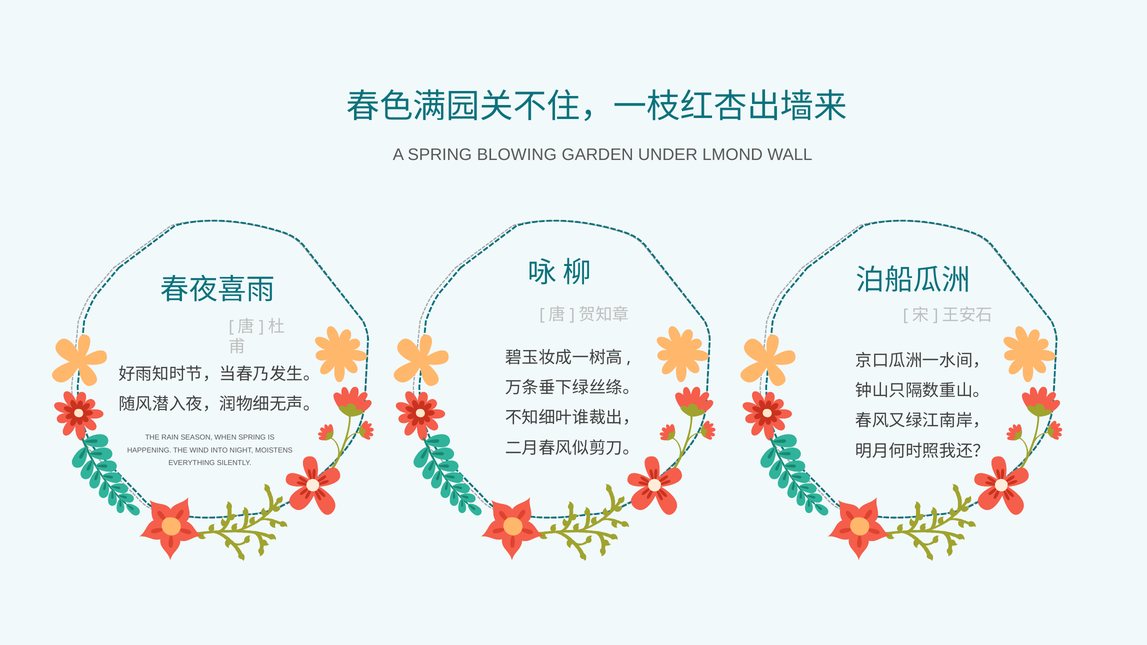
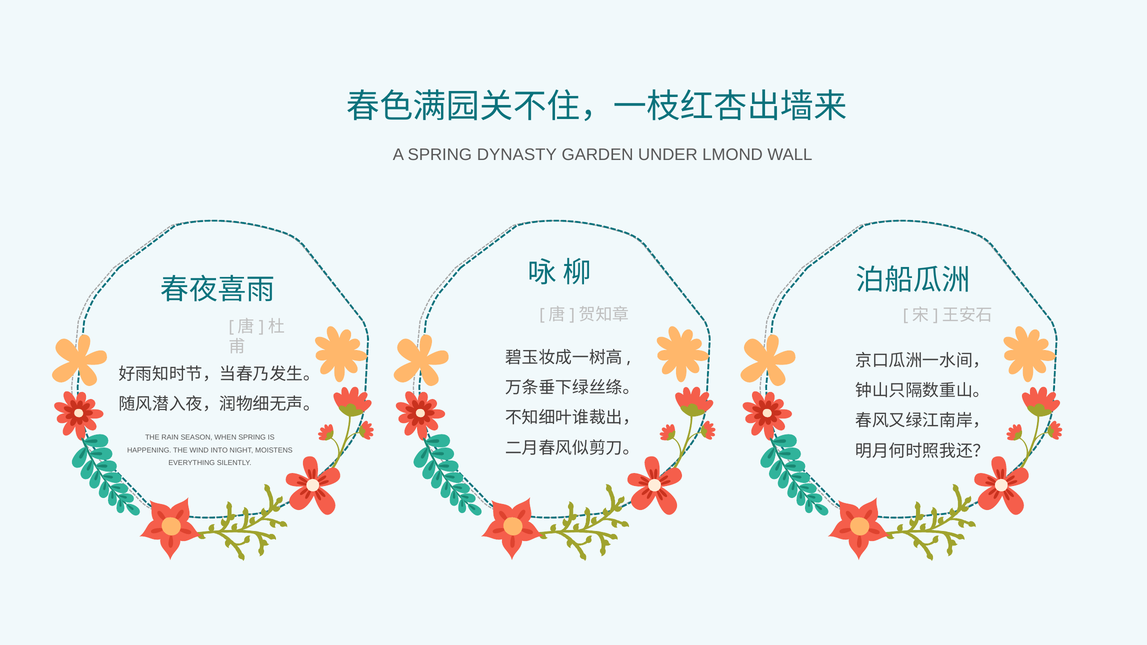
BLOWING: BLOWING -> DYNASTY (517, 155)
